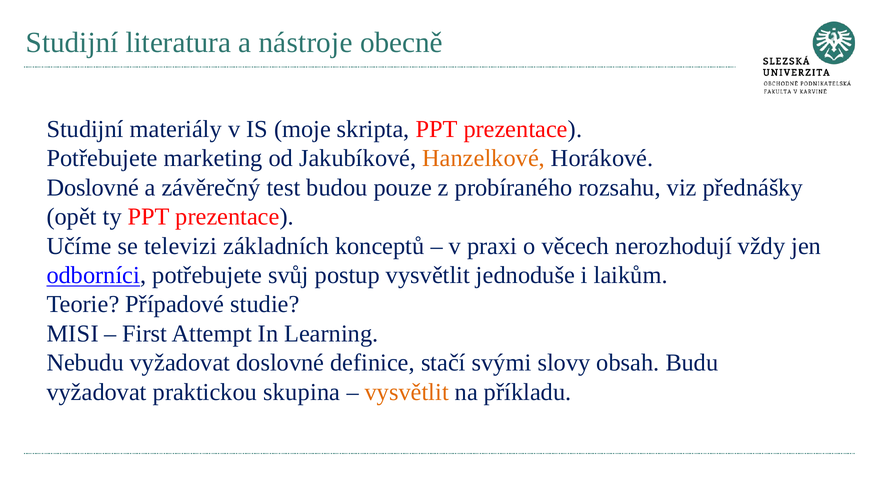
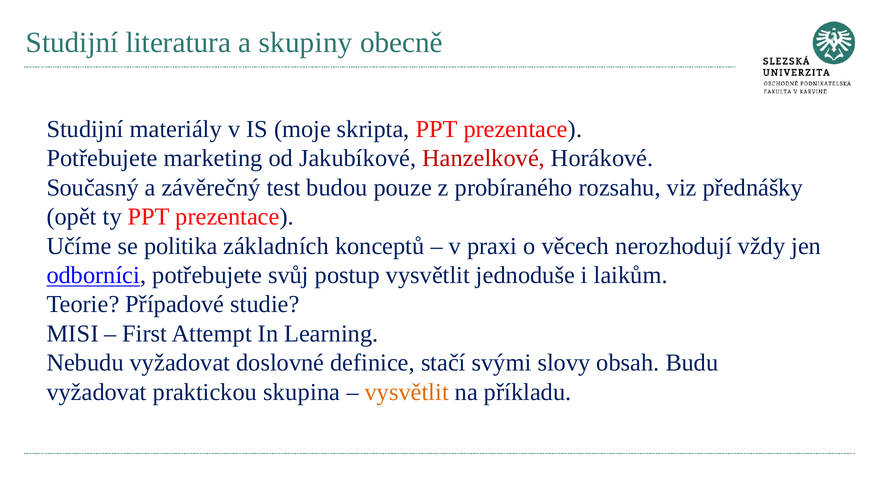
nástroje: nástroje -> skupiny (306, 43)
Hanzelkové colour: orange -> red (484, 158)
Doslovné: Doslovné -> Současný (93, 188)
televizi: televizi -> politika (181, 246)
